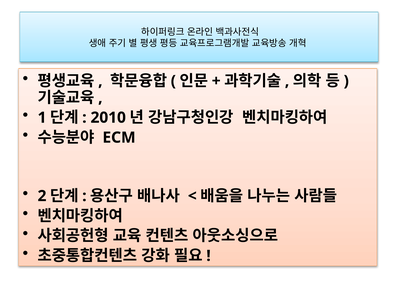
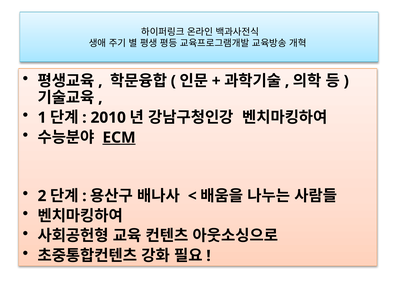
ECM underline: none -> present (119, 137)
